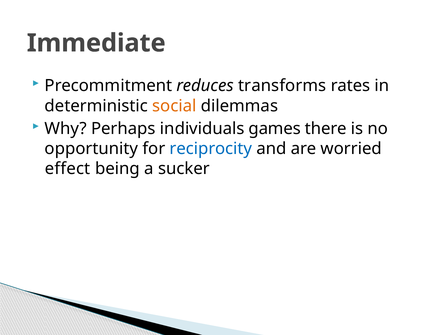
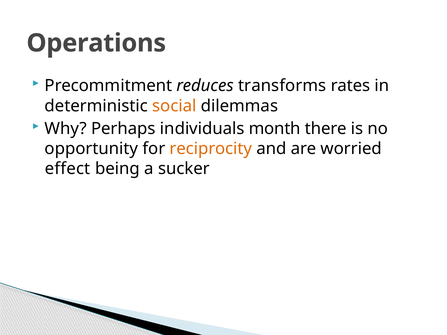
Immediate: Immediate -> Operations (96, 43)
games: games -> month (275, 129)
reciprocity colour: blue -> orange (211, 149)
